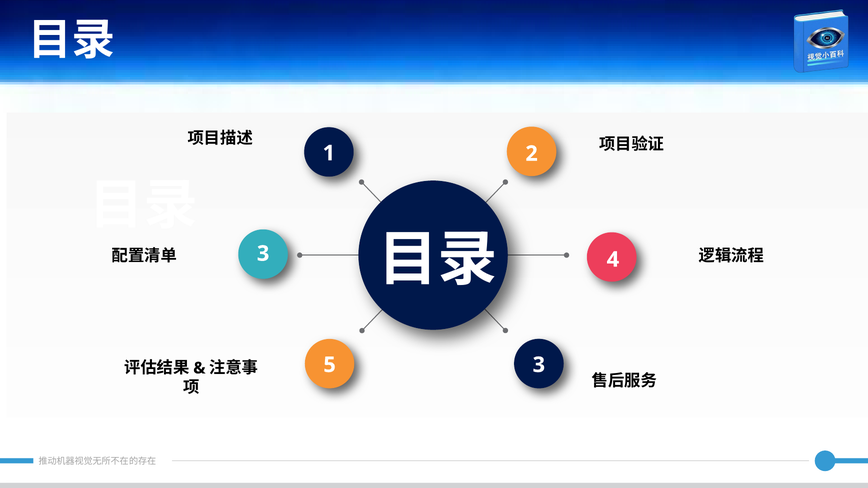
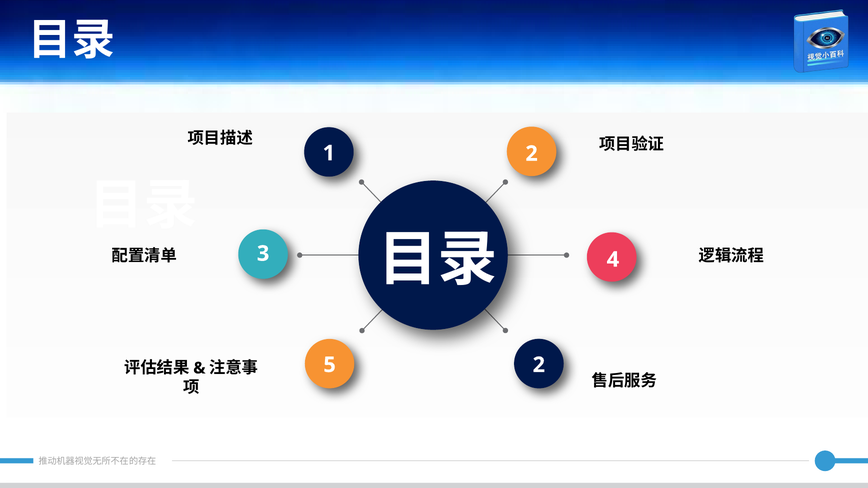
5 3: 3 -> 2 (539, 365)
